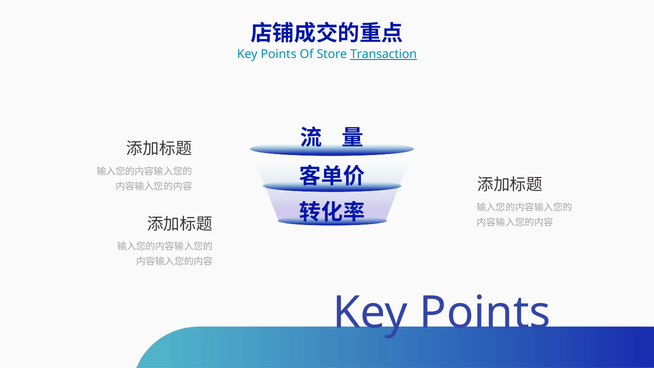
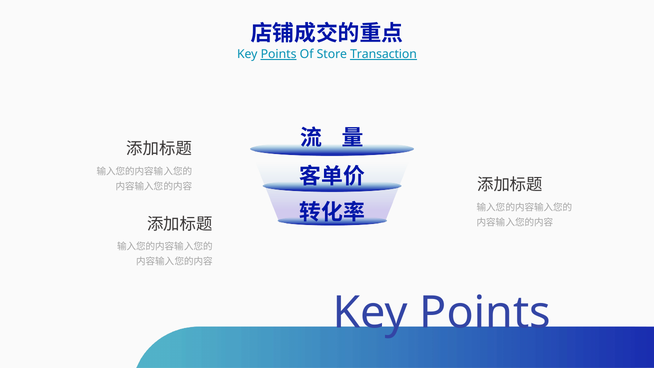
Points underline: none -> present (279, 54)
